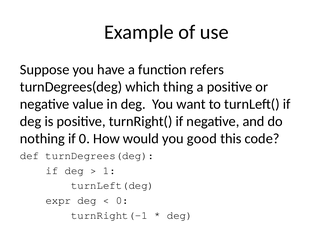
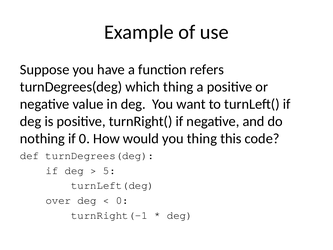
you good: good -> thing (202, 138)
1: 1 -> 5 (109, 170)
expr: expr -> over (58, 200)
